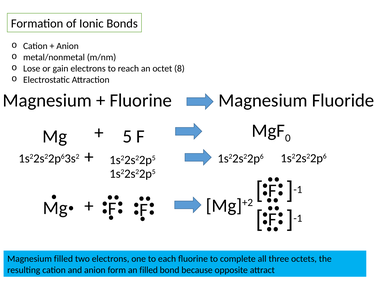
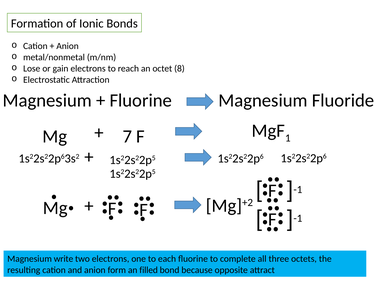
5: 5 -> 7 (127, 136)
0: 0 -> 1 (288, 138)
Magnesium filled: filled -> write (63, 258)
